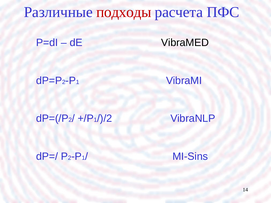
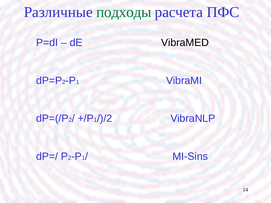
подходы colour: red -> green (124, 12)
